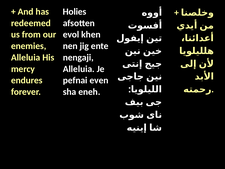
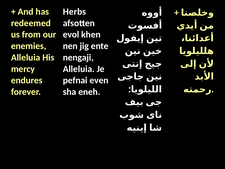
Holies: Holies -> Herbs (74, 12)
